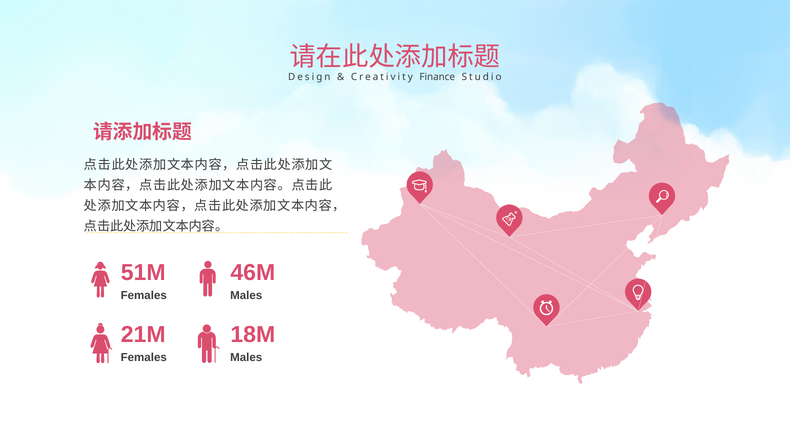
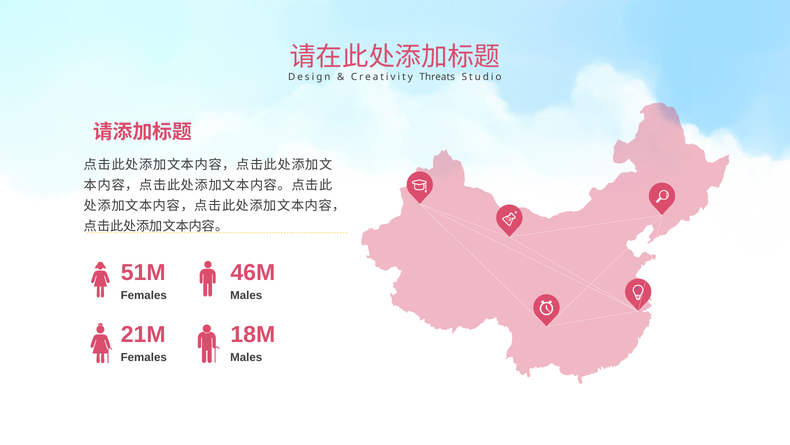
Finance: Finance -> Threats (437, 77)
